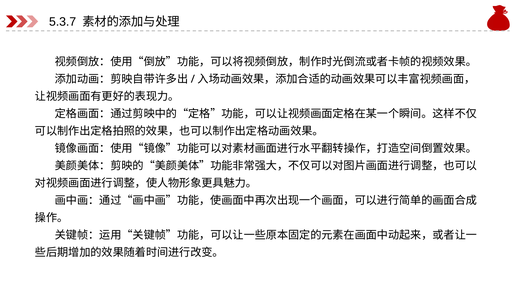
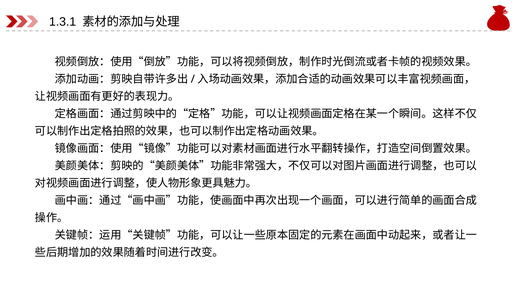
5.3.7: 5.3.7 -> 1.3.1 (63, 22)
